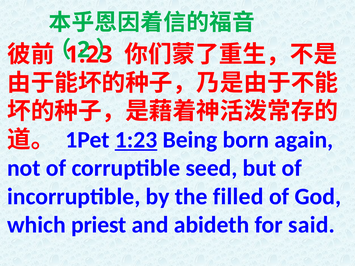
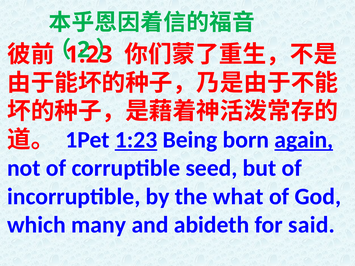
again underline: none -> present (304, 140)
filled: filled -> what (238, 197)
priest: priest -> many (99, 225)
